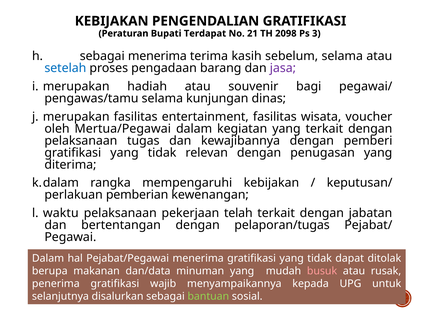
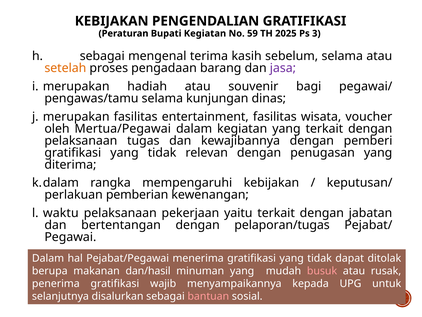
Bupati Terdapat: Terdapat -> Kegiatan (205, 33)
21: 21 -> 59 (252, 33)
2098: 2098 -> 2025 (286, 33)
sebagai menerima: menerima -> mengenal (157, 56)
setelah colour: blue -> orange (65, 68)
telah: telah -> yaitu (238, 213)
dan/data: dan/data -> dan/hasil (148, 271)
bantuan colour: light green -> pink (208, 296)
